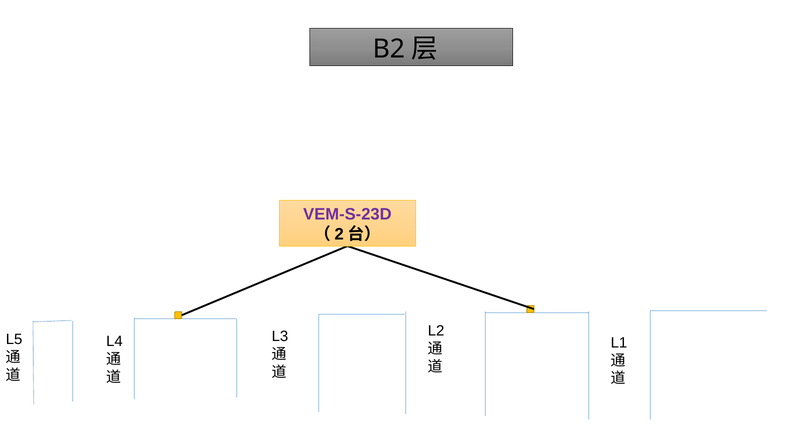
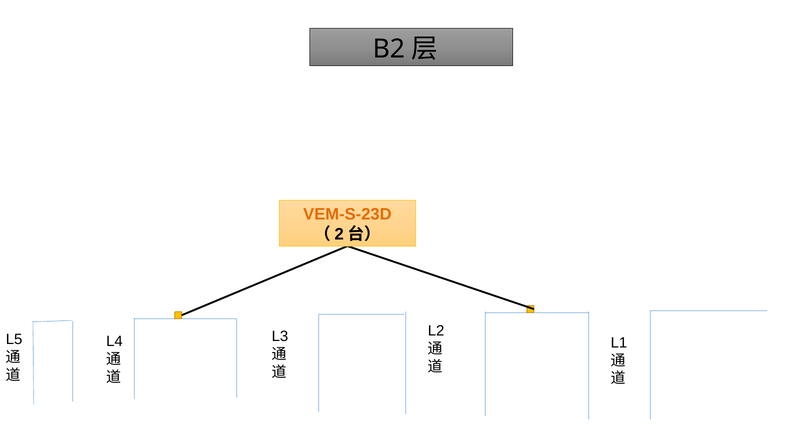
VEM-S-23D colour: purple -> orange (347, 215)
